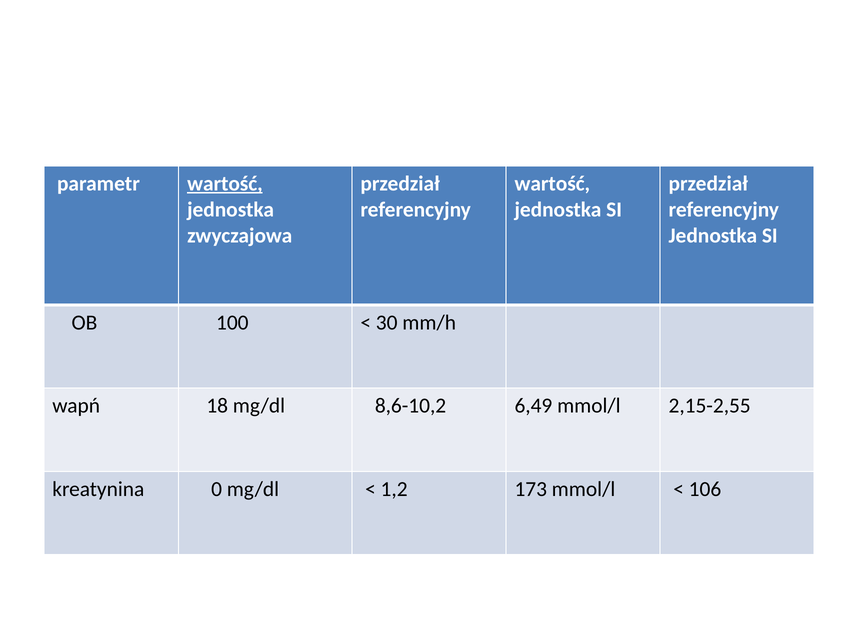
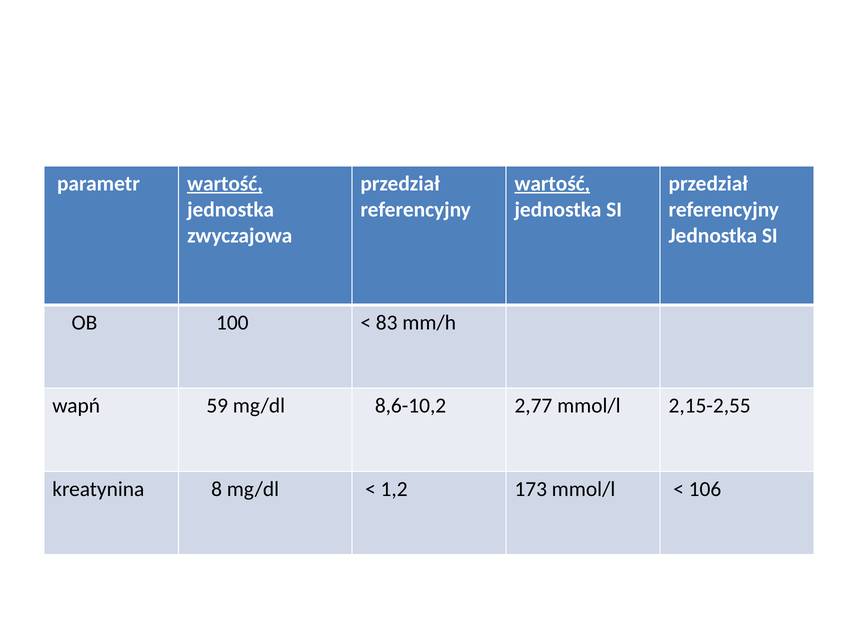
wartość underline: none -> present (552, 184)
30: 30 -> 83 (387, 323)
18: 18 -> 59 (217, 406)
6,49: 6,49 -> 2,77 (533, 406)
0: 0 -> 8 (217, 489)
